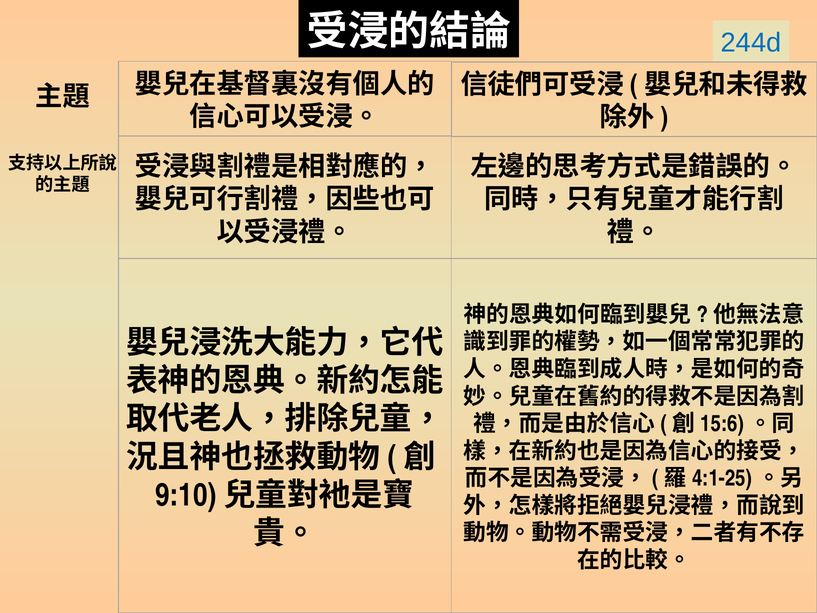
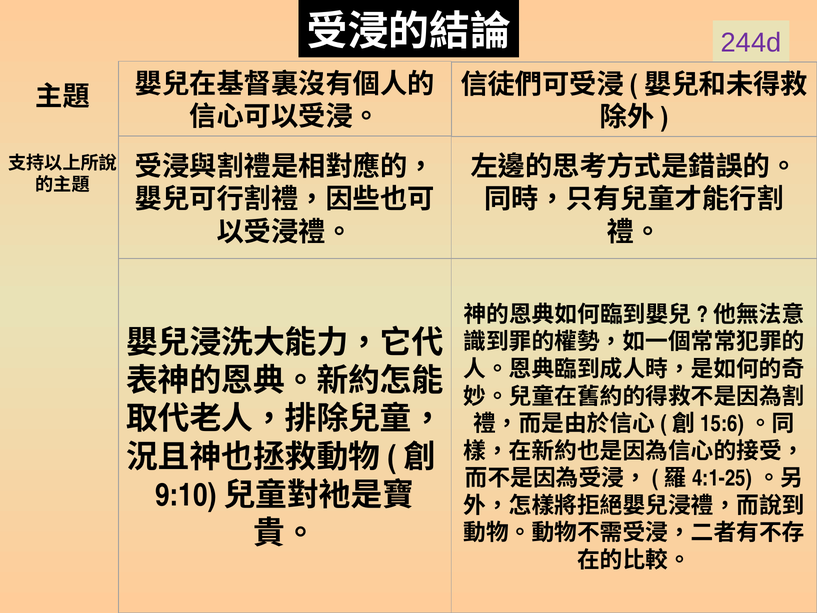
244d colour: blue -> purple (751, 43)
